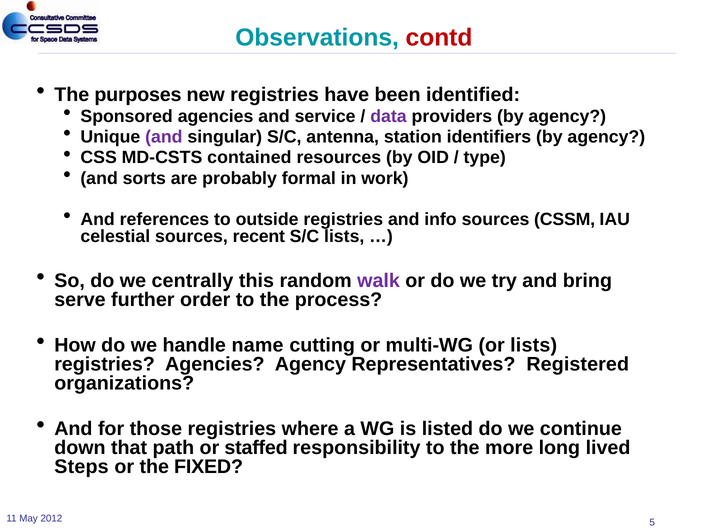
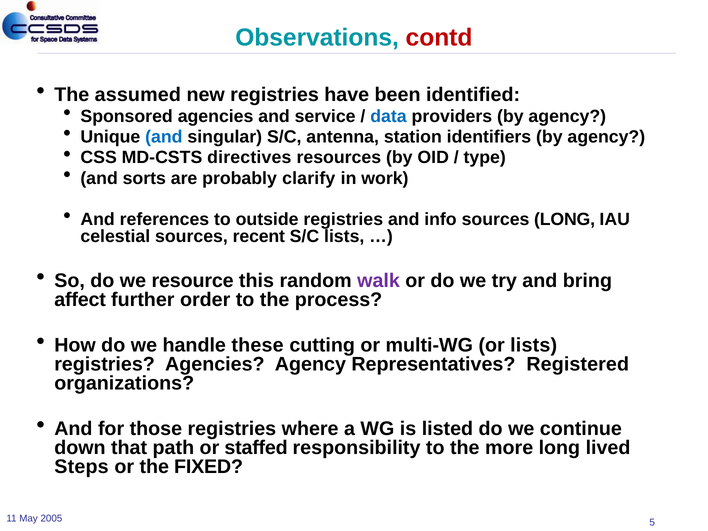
purposes: purposes -> assumed (138, 95)
data colour: purple -> blue (389, 116)
and colour: purple -> blue (164, 137)
contained: contained -> directives (249, 158)
formal: formal -> clarify (309, 178)
sources CSSM: CSSM -> LONG (565, 219)
centrally: centrally -> resource (193, 281)
serve: serve -> affect (80, 300)
name: name -> these (258, 345)
2012: 2012 -> 2005 (51, 518)
